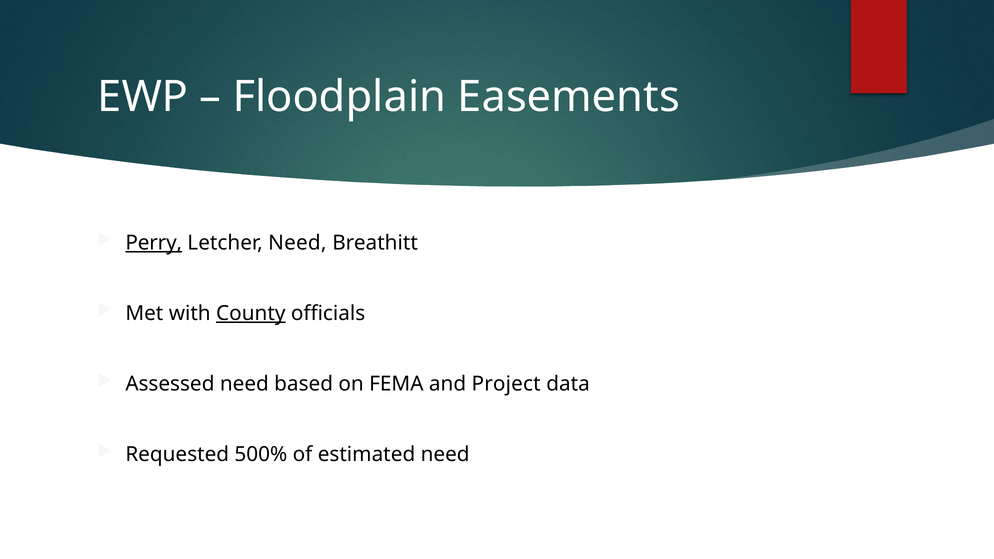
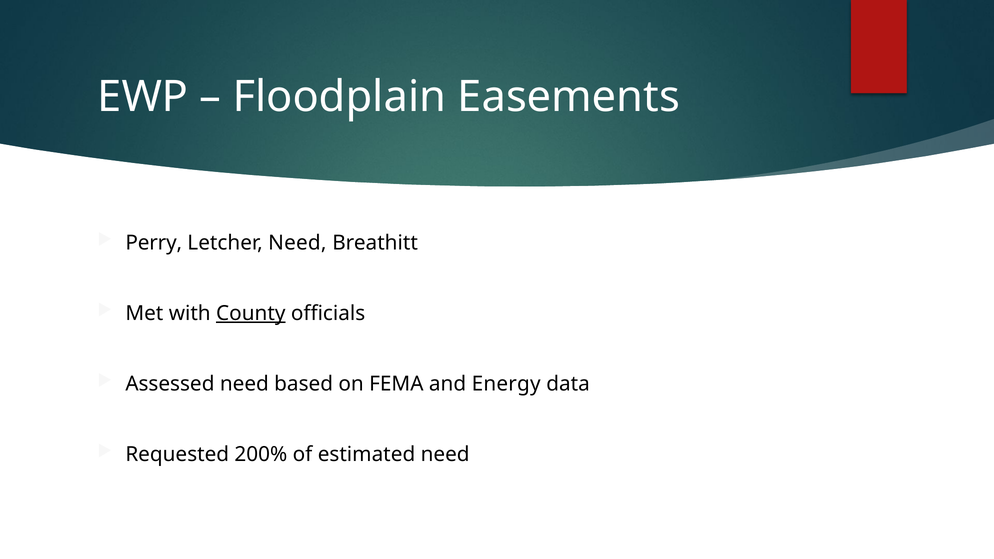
Perry underline: present -> none (154, 243)
Project: Project -> Energy (506, 384)
500%: 500% -> 200% (261, 454)
